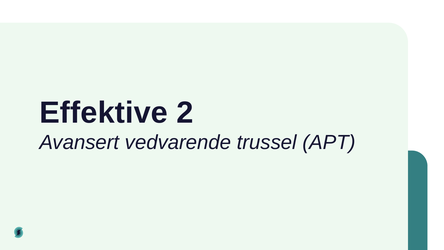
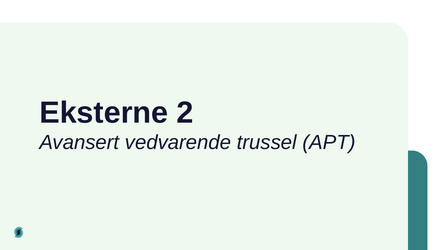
Effektive: Effektive -> Eksterne (104, 113)
